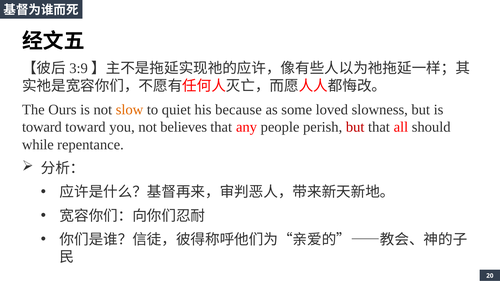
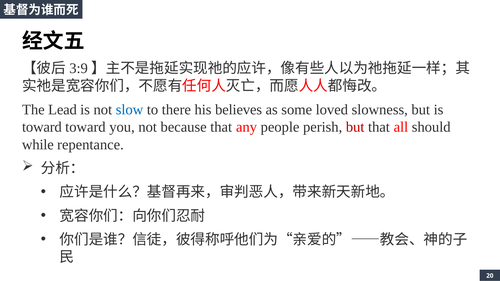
Ours: Ours -> Lead (63, 110)
slow colour: orange -> blue (130, 110)
quiet: quiet -> there (176, 110)
because: because -> believes (239, 110)
believes: believes -> because (184, 127)
